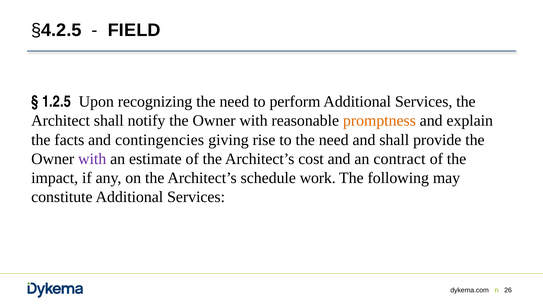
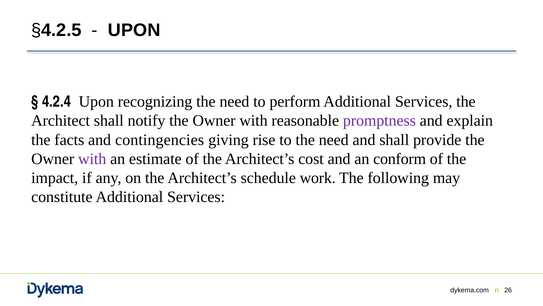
FIELD: FIELD -> UPON (134, 30)
1.2.5: 1.2.5 -> 4.2.4 (56, 101)
promptness colour: orange -> purple (379, 121)
contract: contract -> conform (400, 159)
